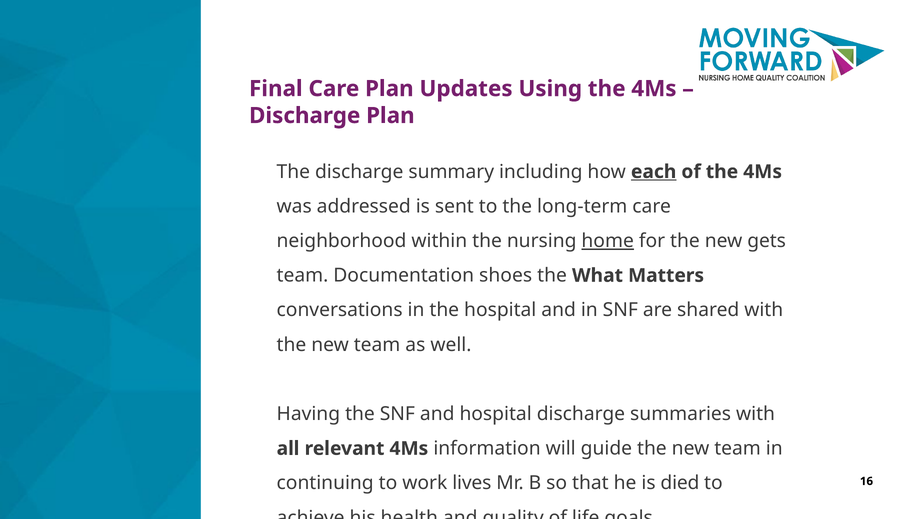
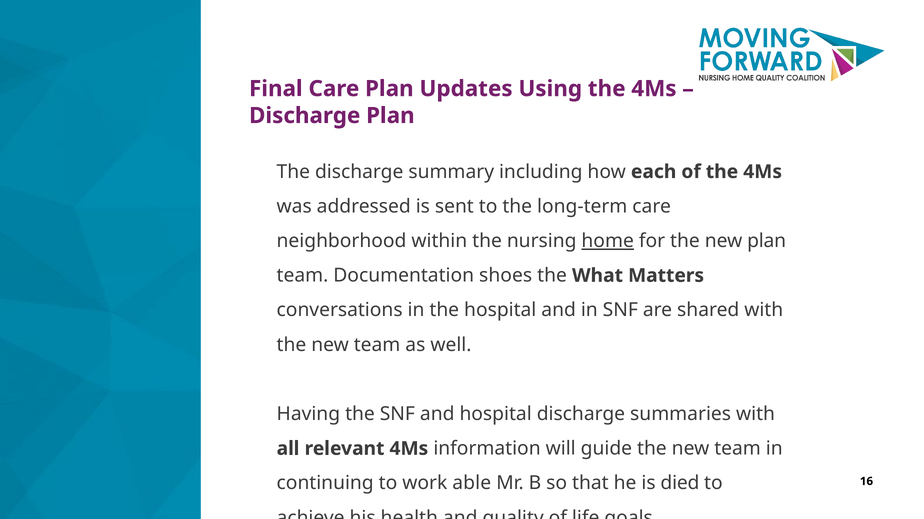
each underline: present -> none (654, 172)
new gets: gets -> plan (767, 241)
lives: lives -> able (472, 484)
